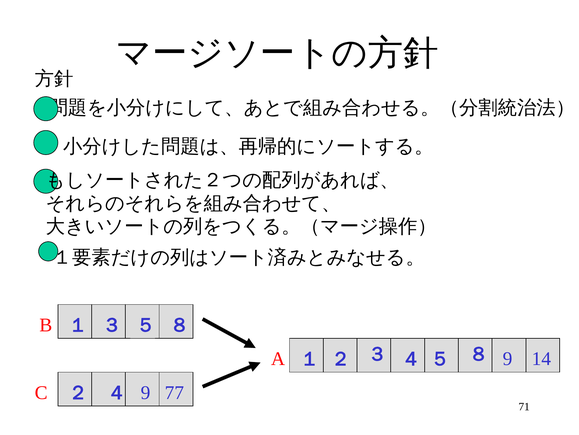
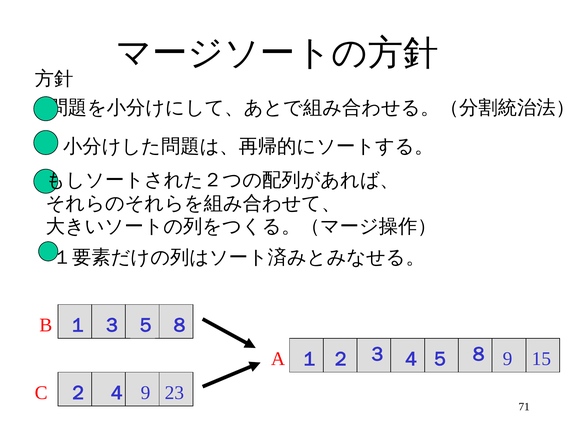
14: 14 -> 15 (541, 358)
77: 77 -> 23 (175, 392)
